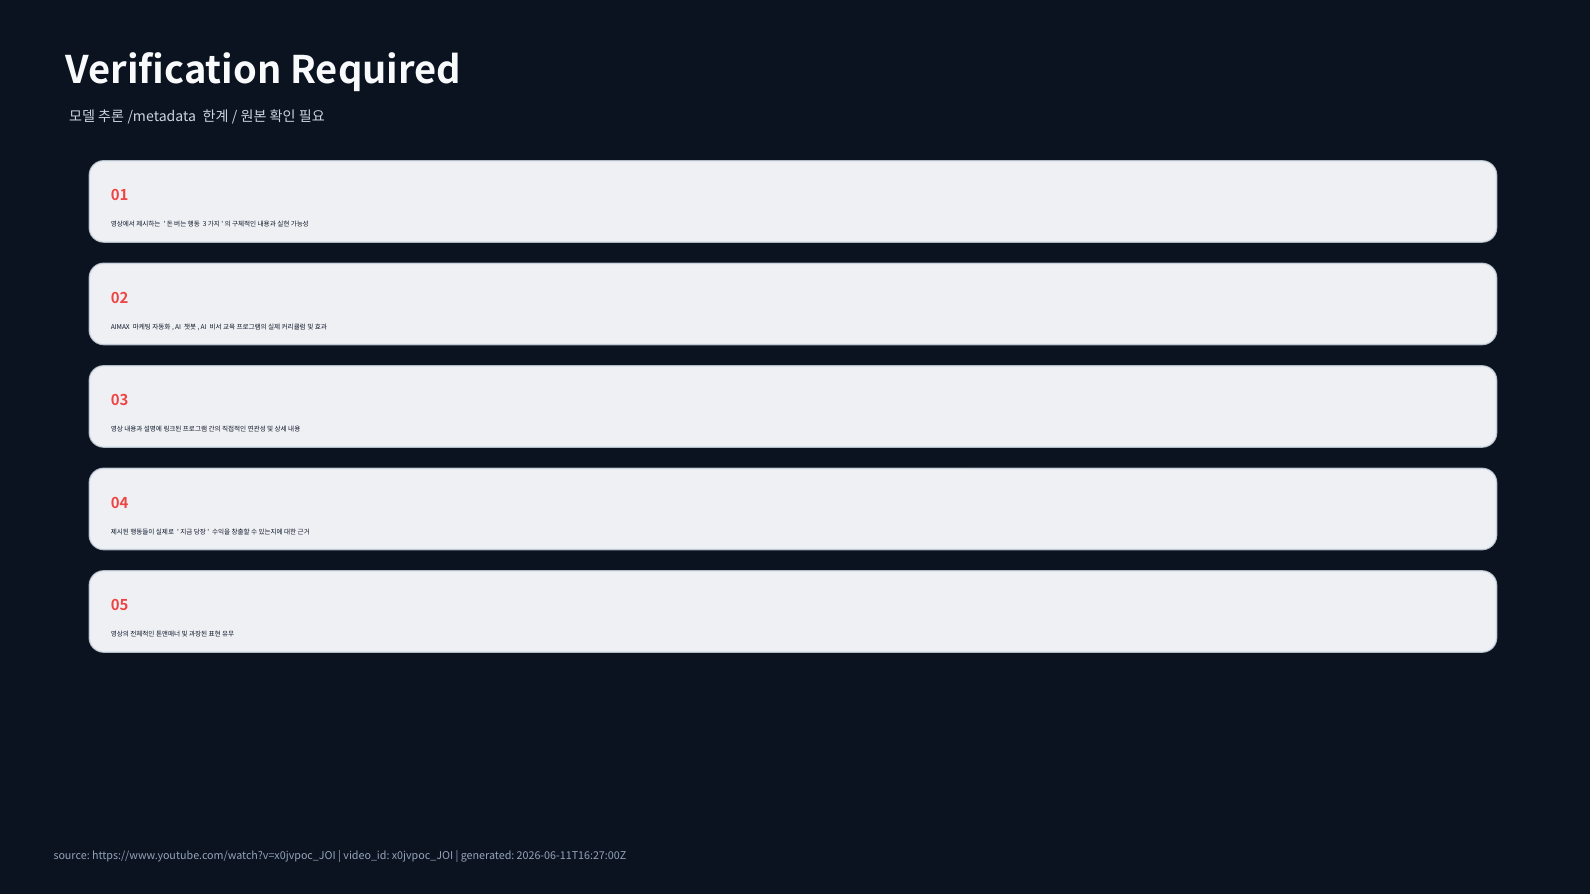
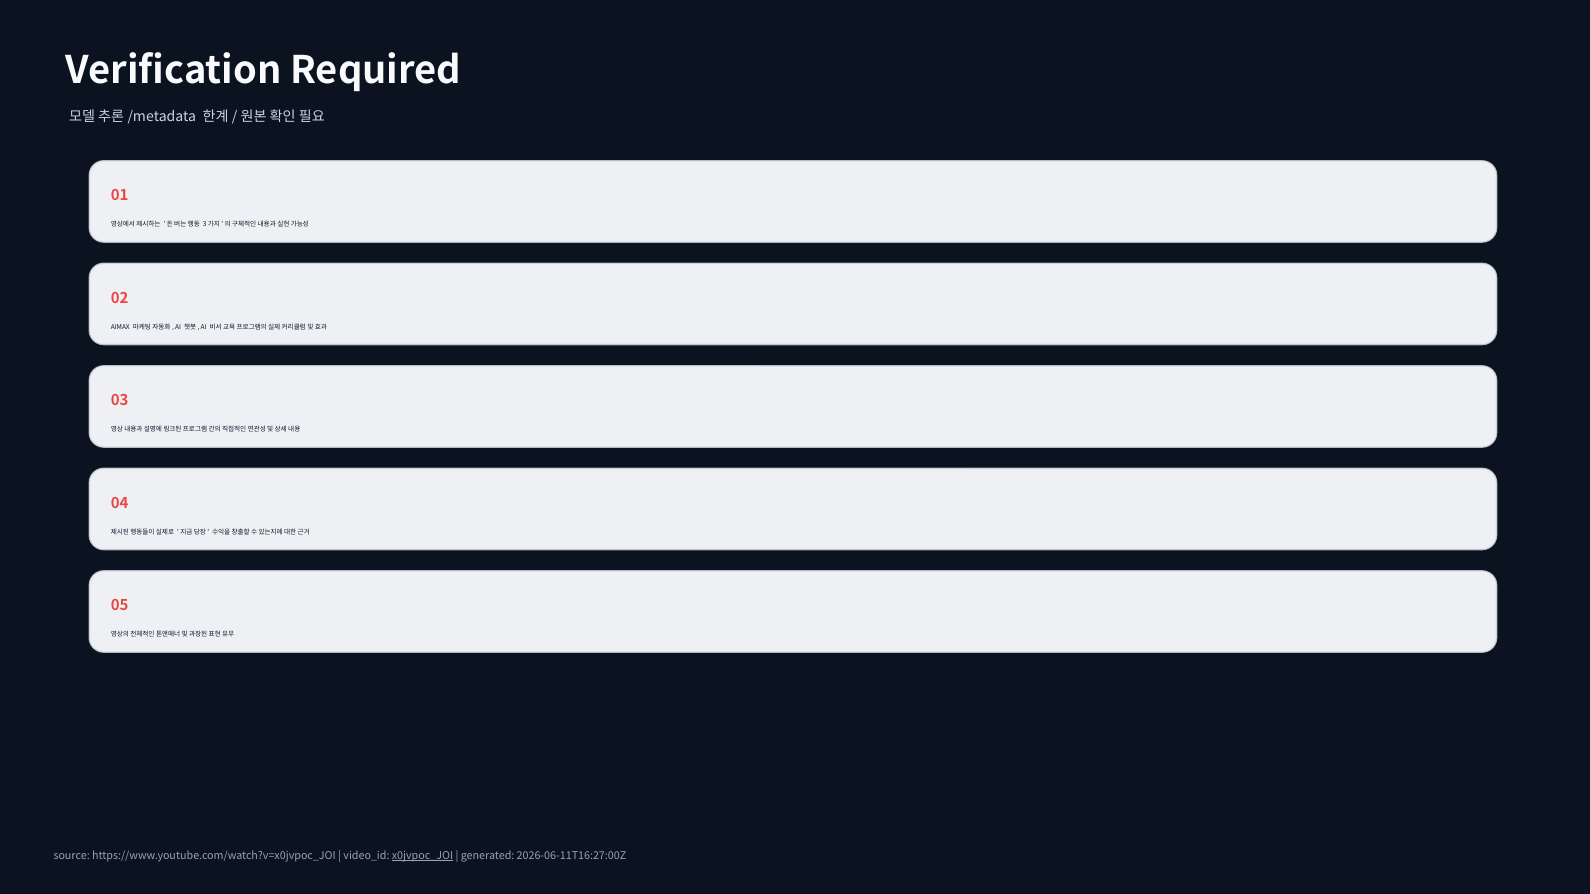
x0jvpoc_JOI underline: none -> present (423, 856)
